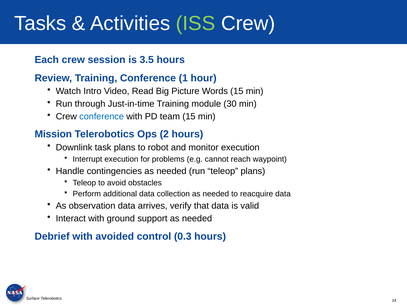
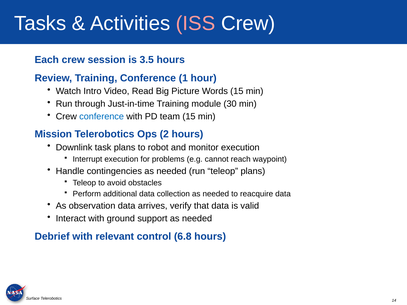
ISS colour: light green -> pink (196, 23)
avoided: avoided -> relevant (115, 237)
0.3: 0.3 -> 6.8 (183, 237)
